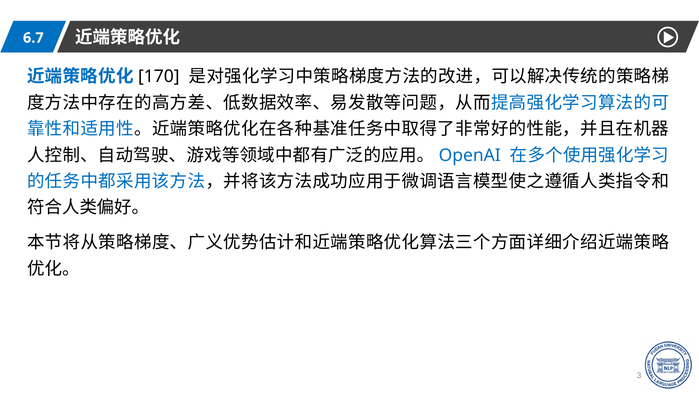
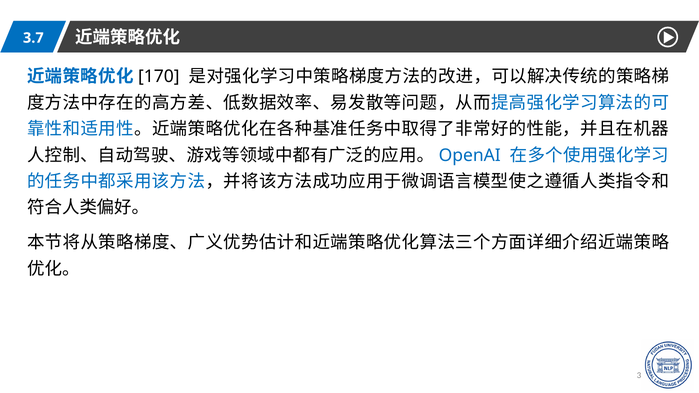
6.7: 6.7 -> 3.7 (33, 38)
